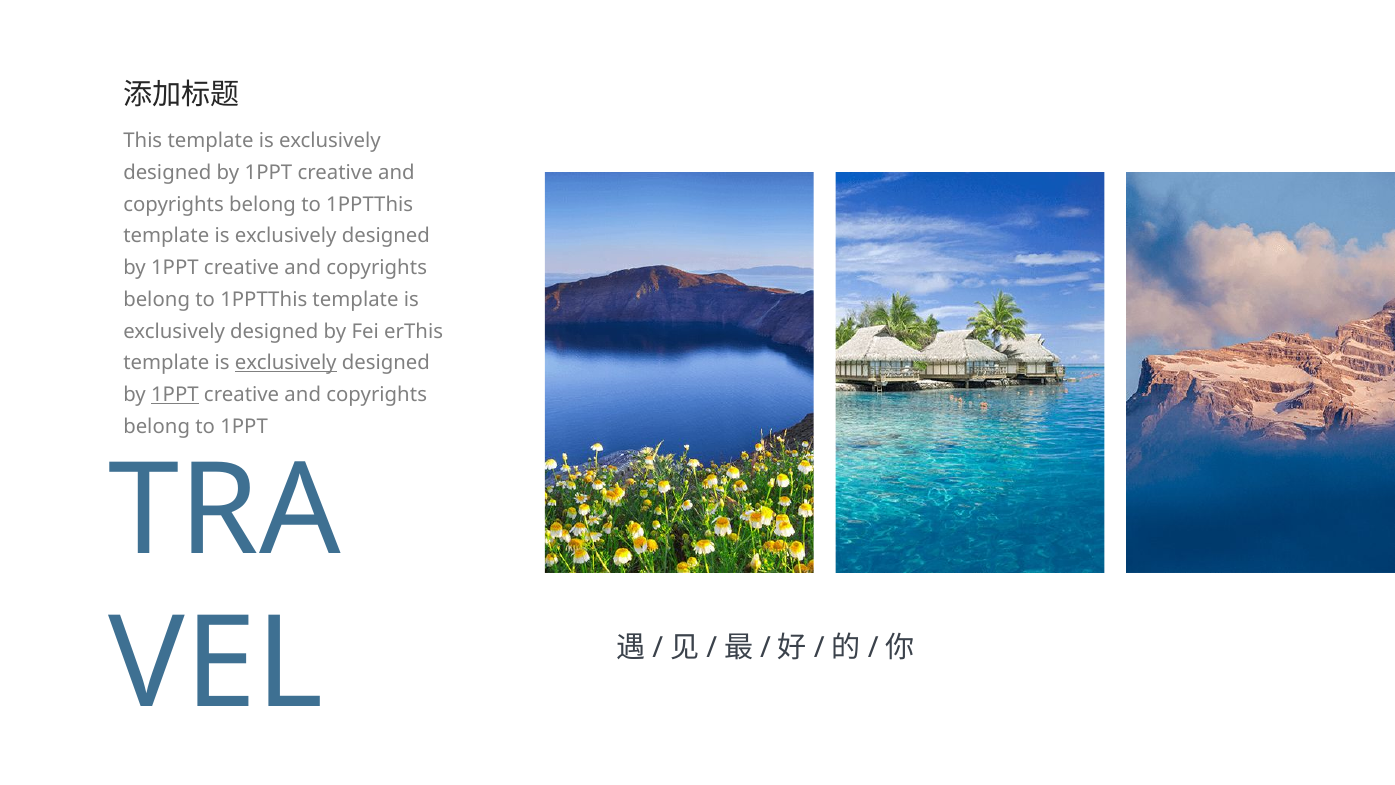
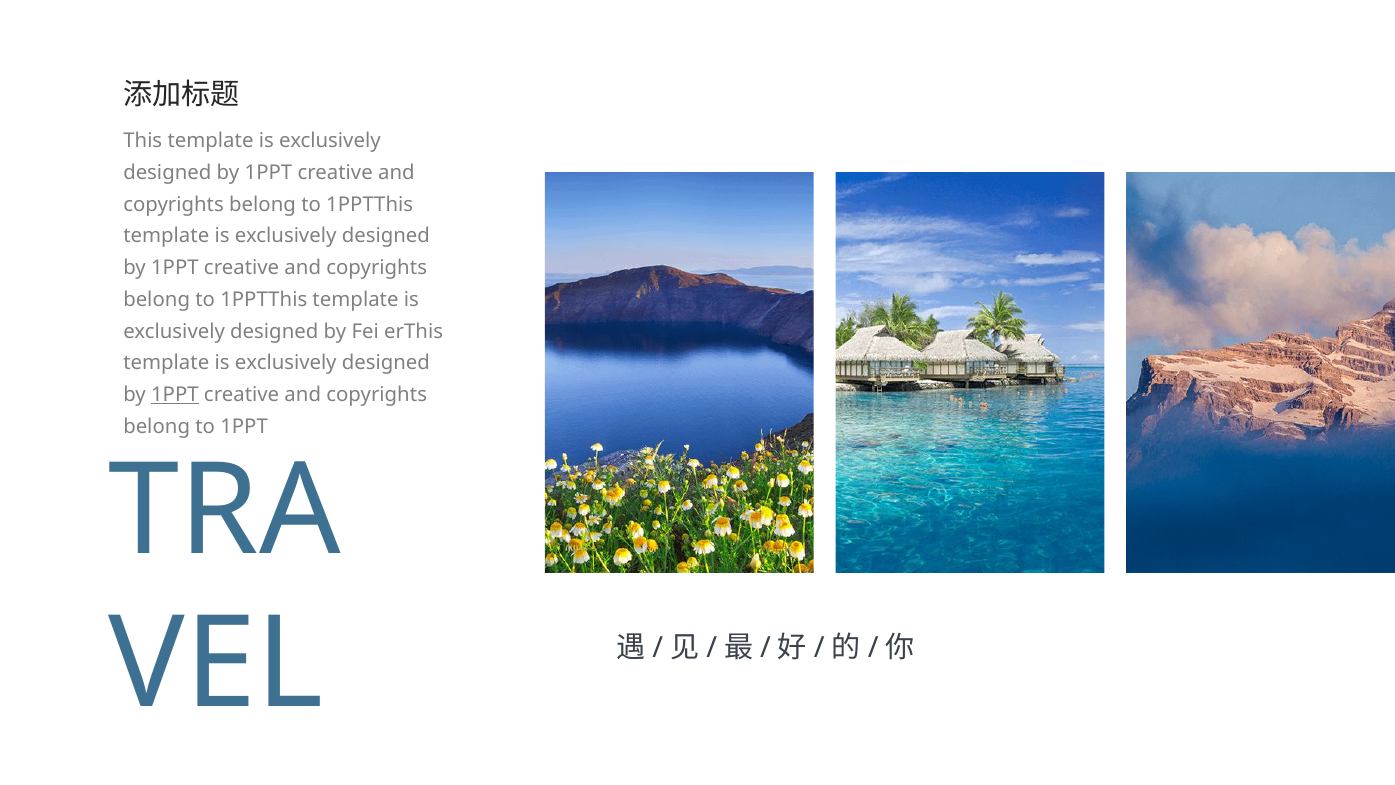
exclusively underline: present -> none (286, 363)
